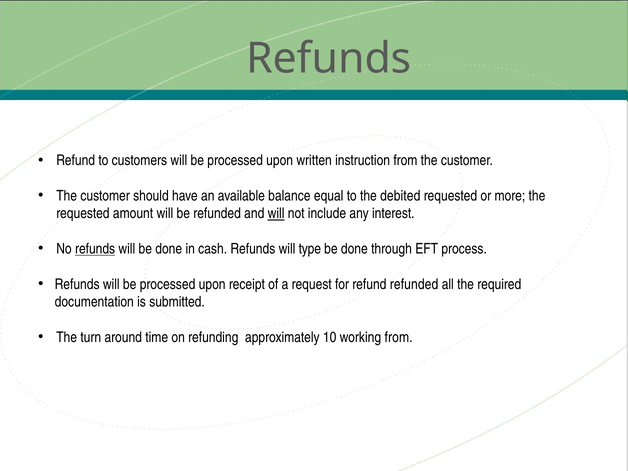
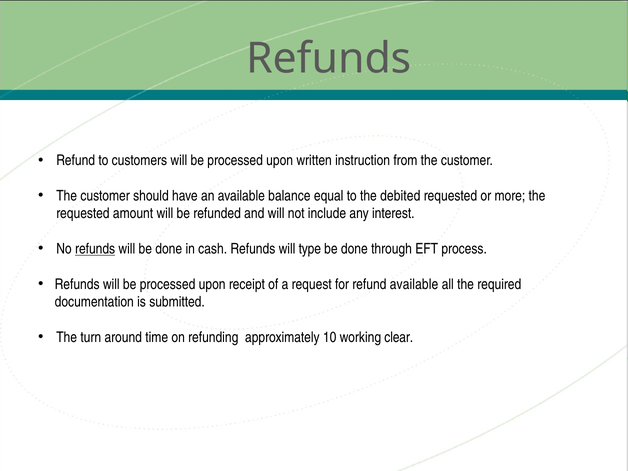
will underline: present -> none (276, 214)
refund refunded: refunded -> available (414, 284)
working from: from -> clear (399, 337)
